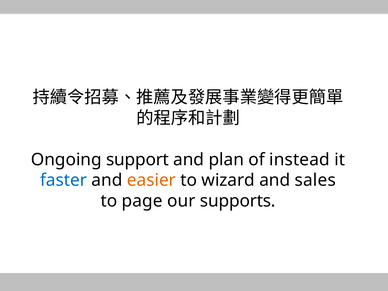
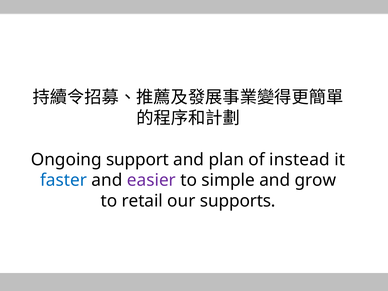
easier colour: orange -> purple (151, 180)
wizard: wizard -> simple (228, 180)
sales: sales -> grow (315, 180)
page: page -> retail (142, 201)
